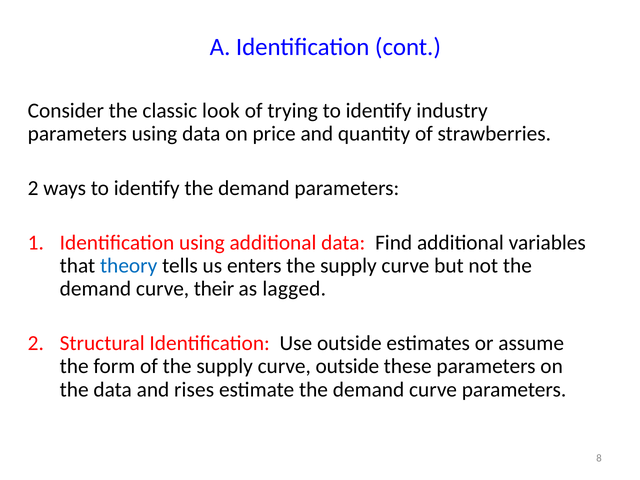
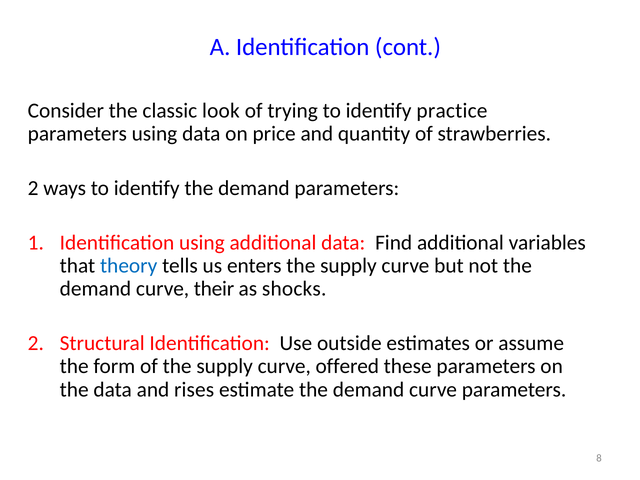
industry: industry -> practice (452, 111)
lagged: lagged -> shocks (294, 289)
curve outside: outside -> offered (347, 366)
